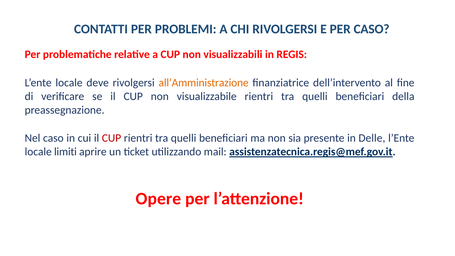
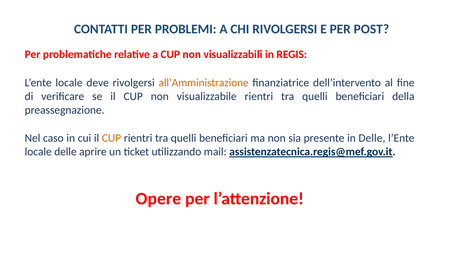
PER CASO: CASO -> POST (371, 29)
CUP colour: red -> orange (112, 138)
locale limiti: limiti -> delle (65, 152)
